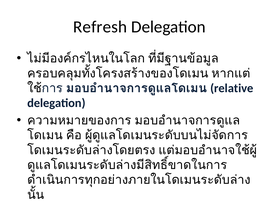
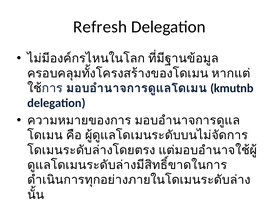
relative: relative -> kmutnb (232, 88)
